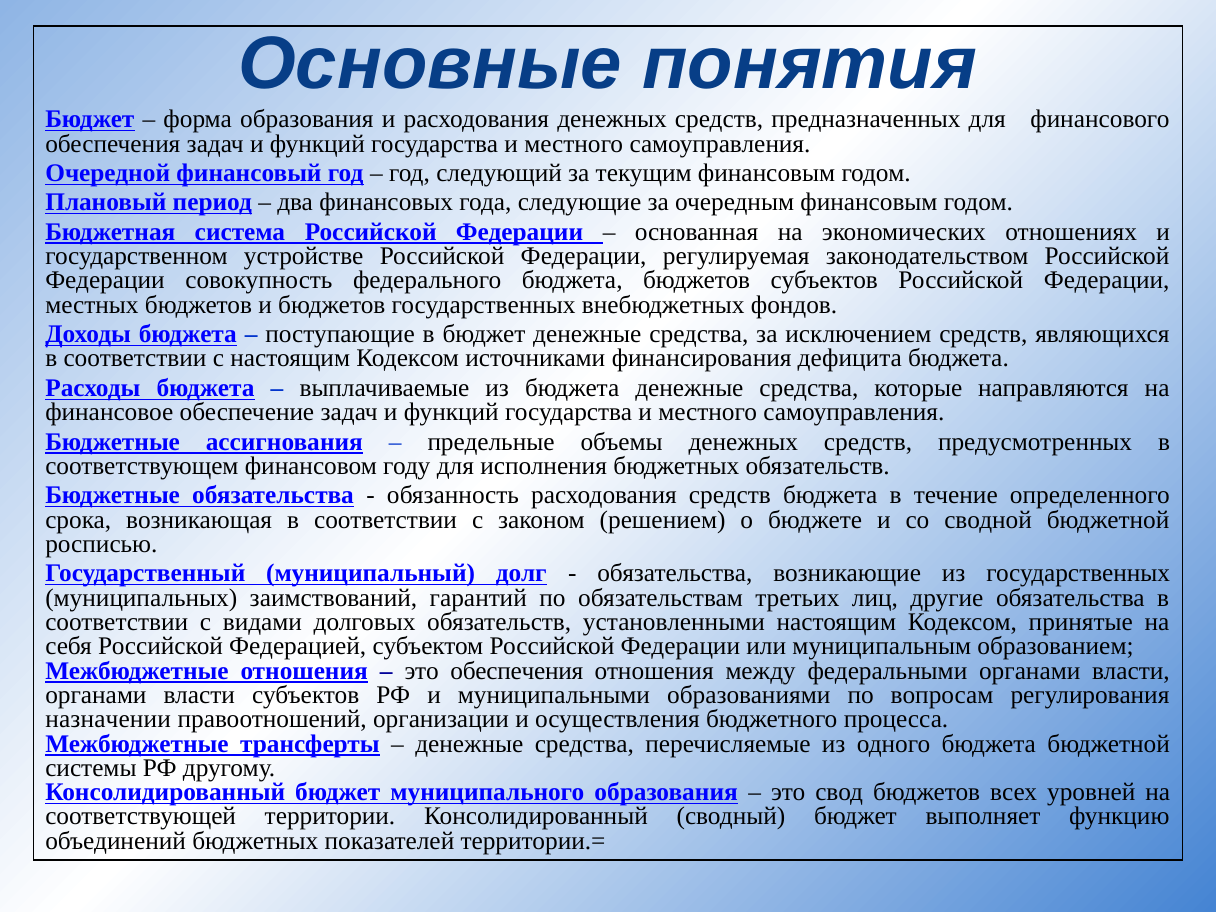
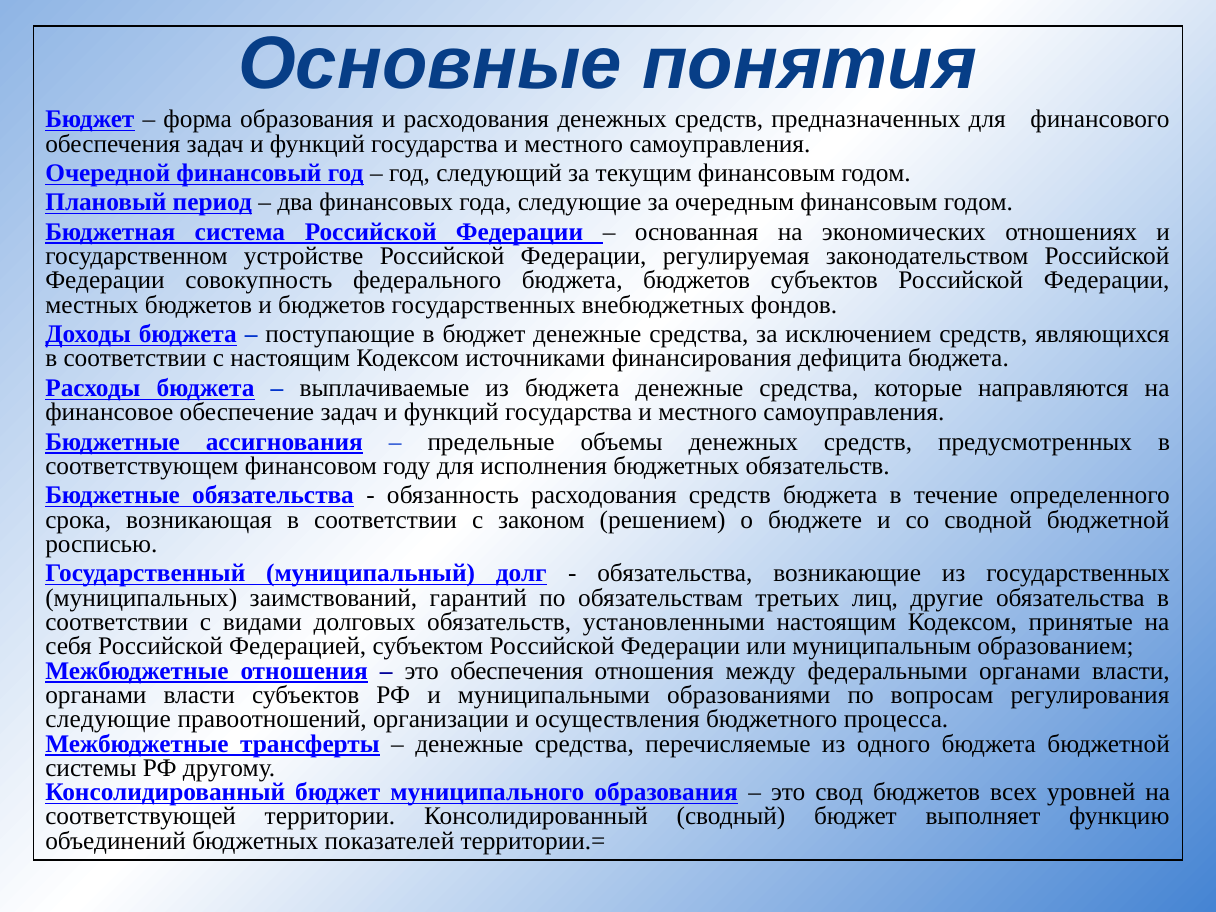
назначении: назначении -> следующие (108, 719)
